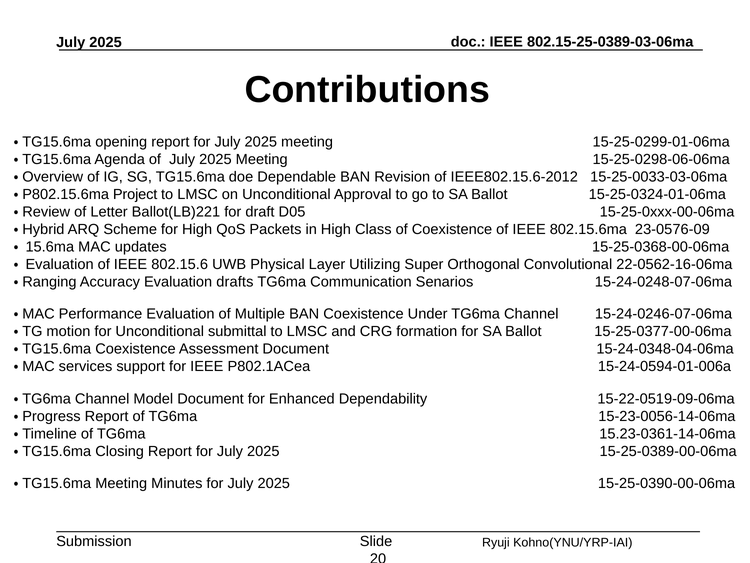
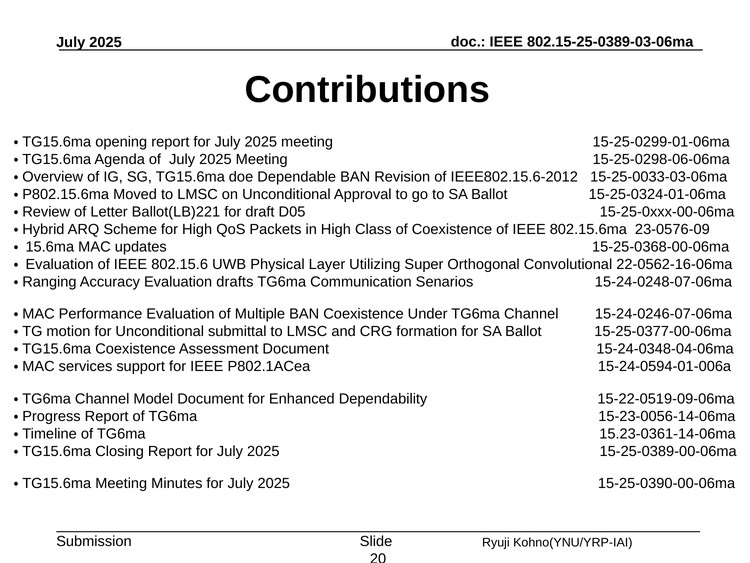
Project: Project -> Moved (135, 194)
